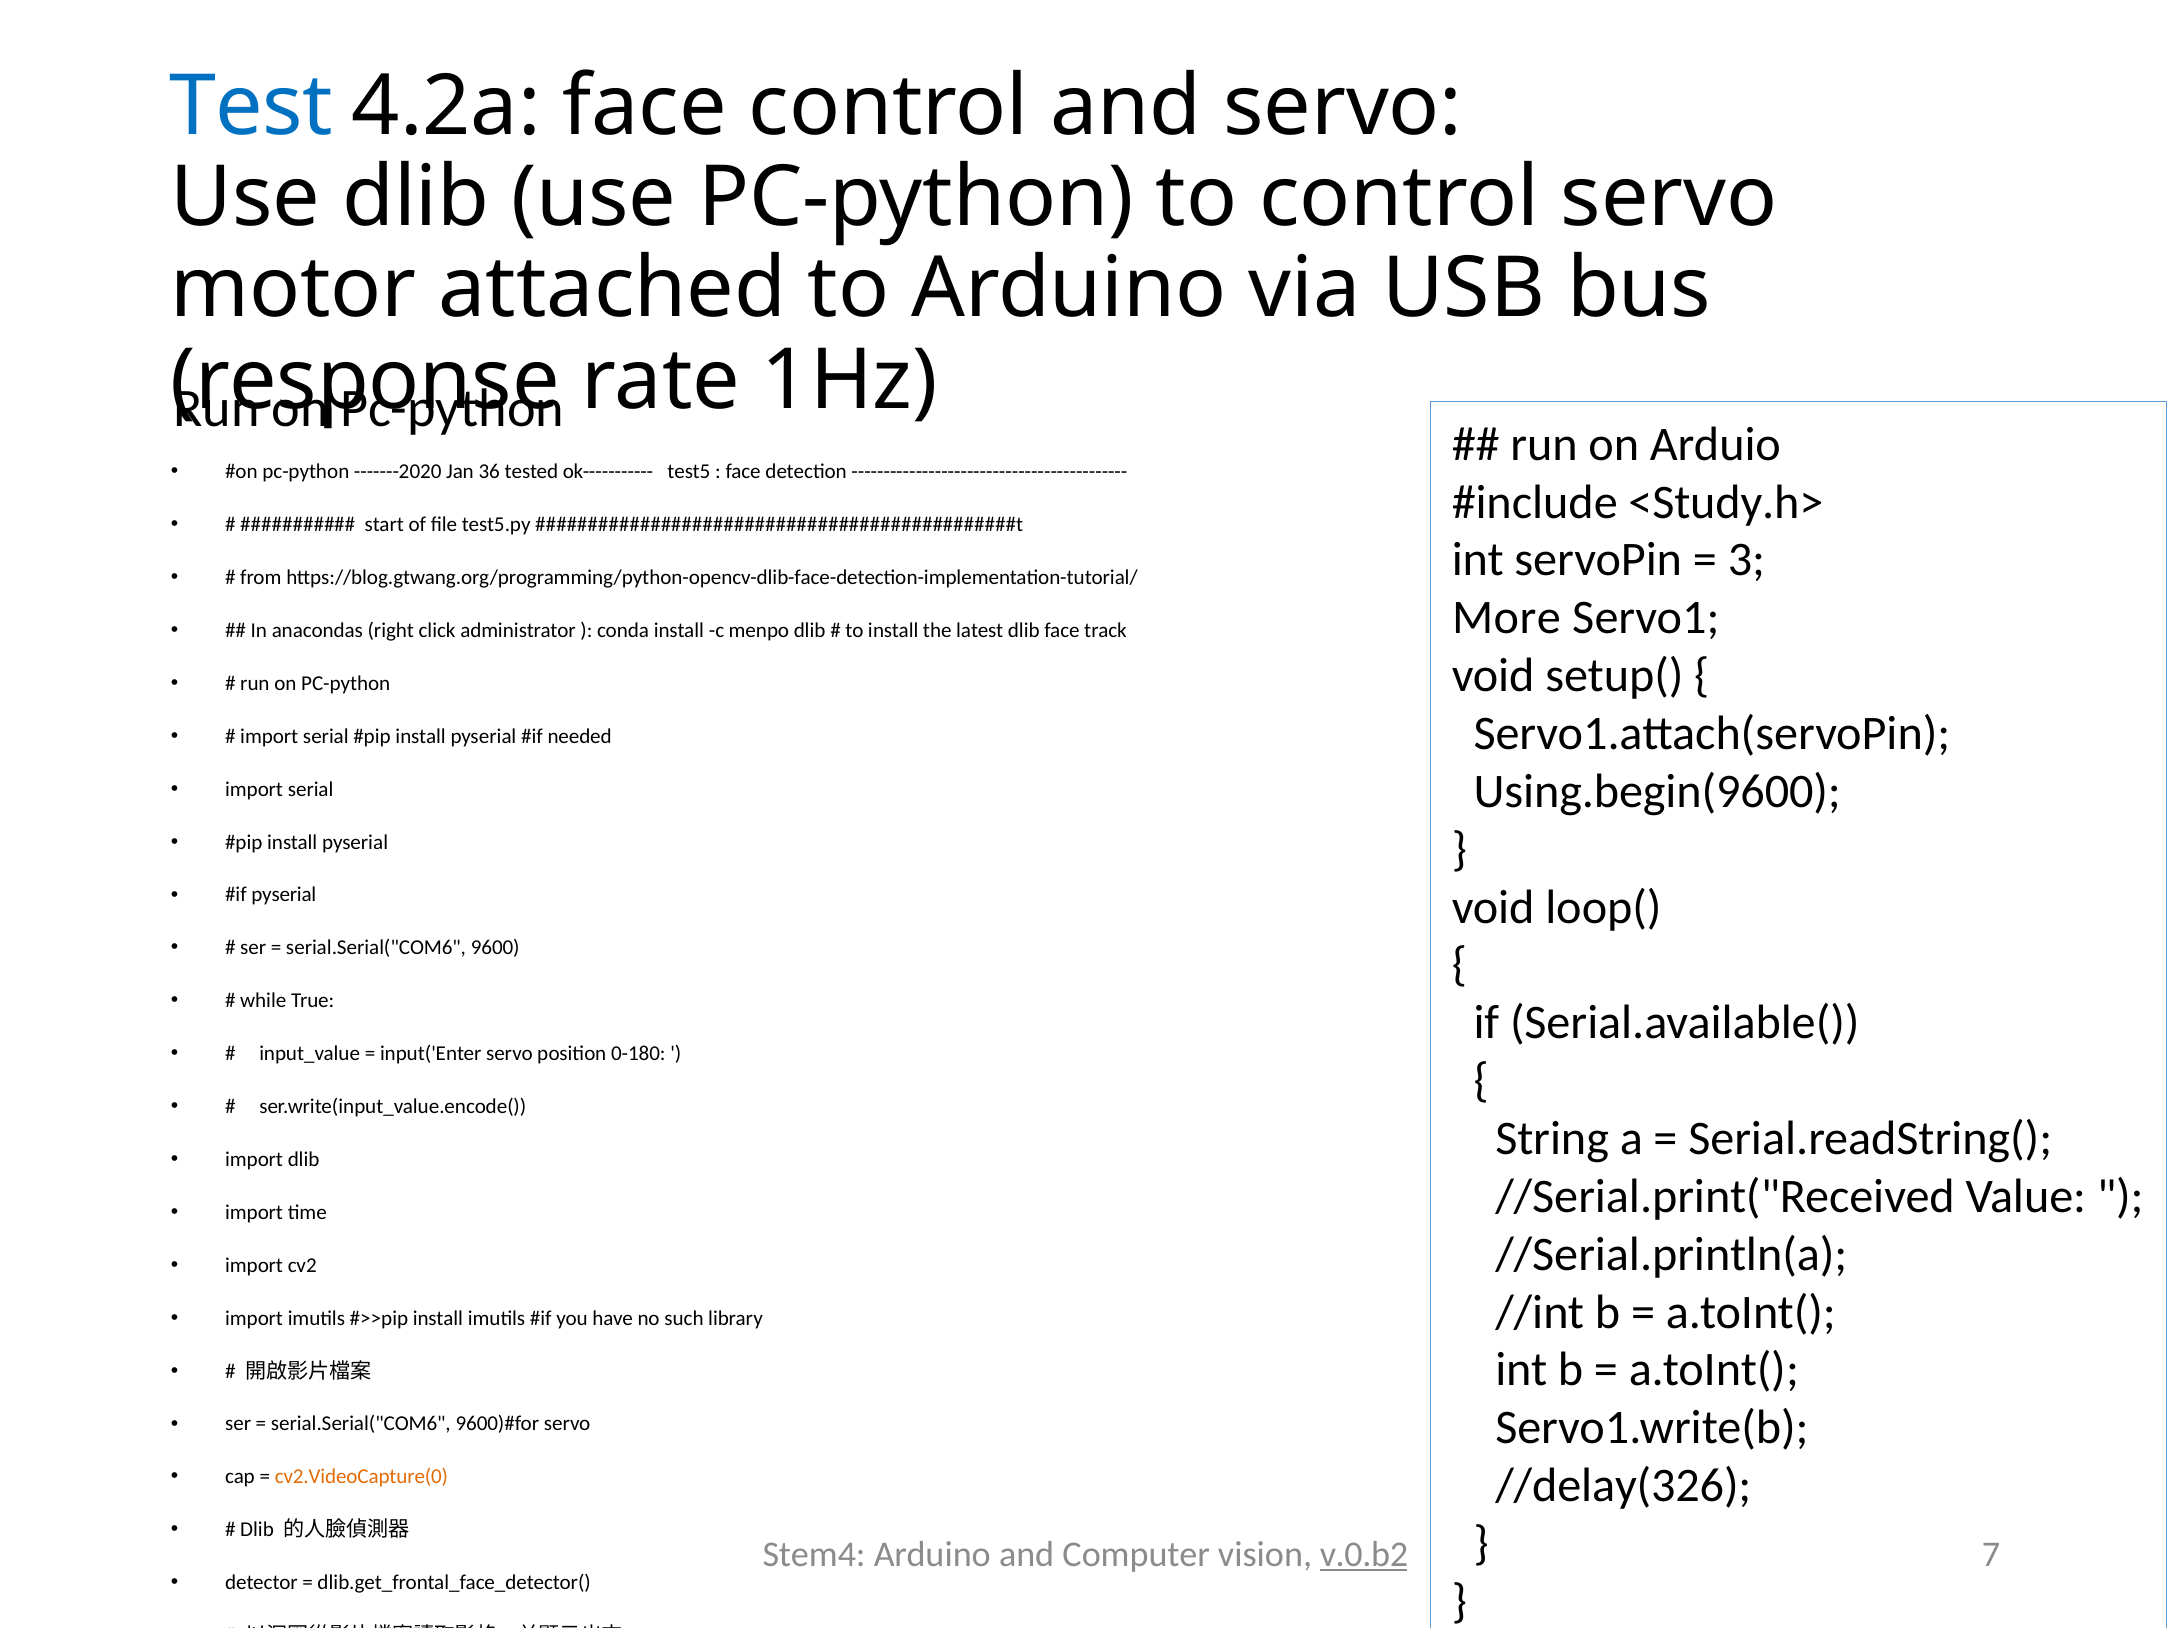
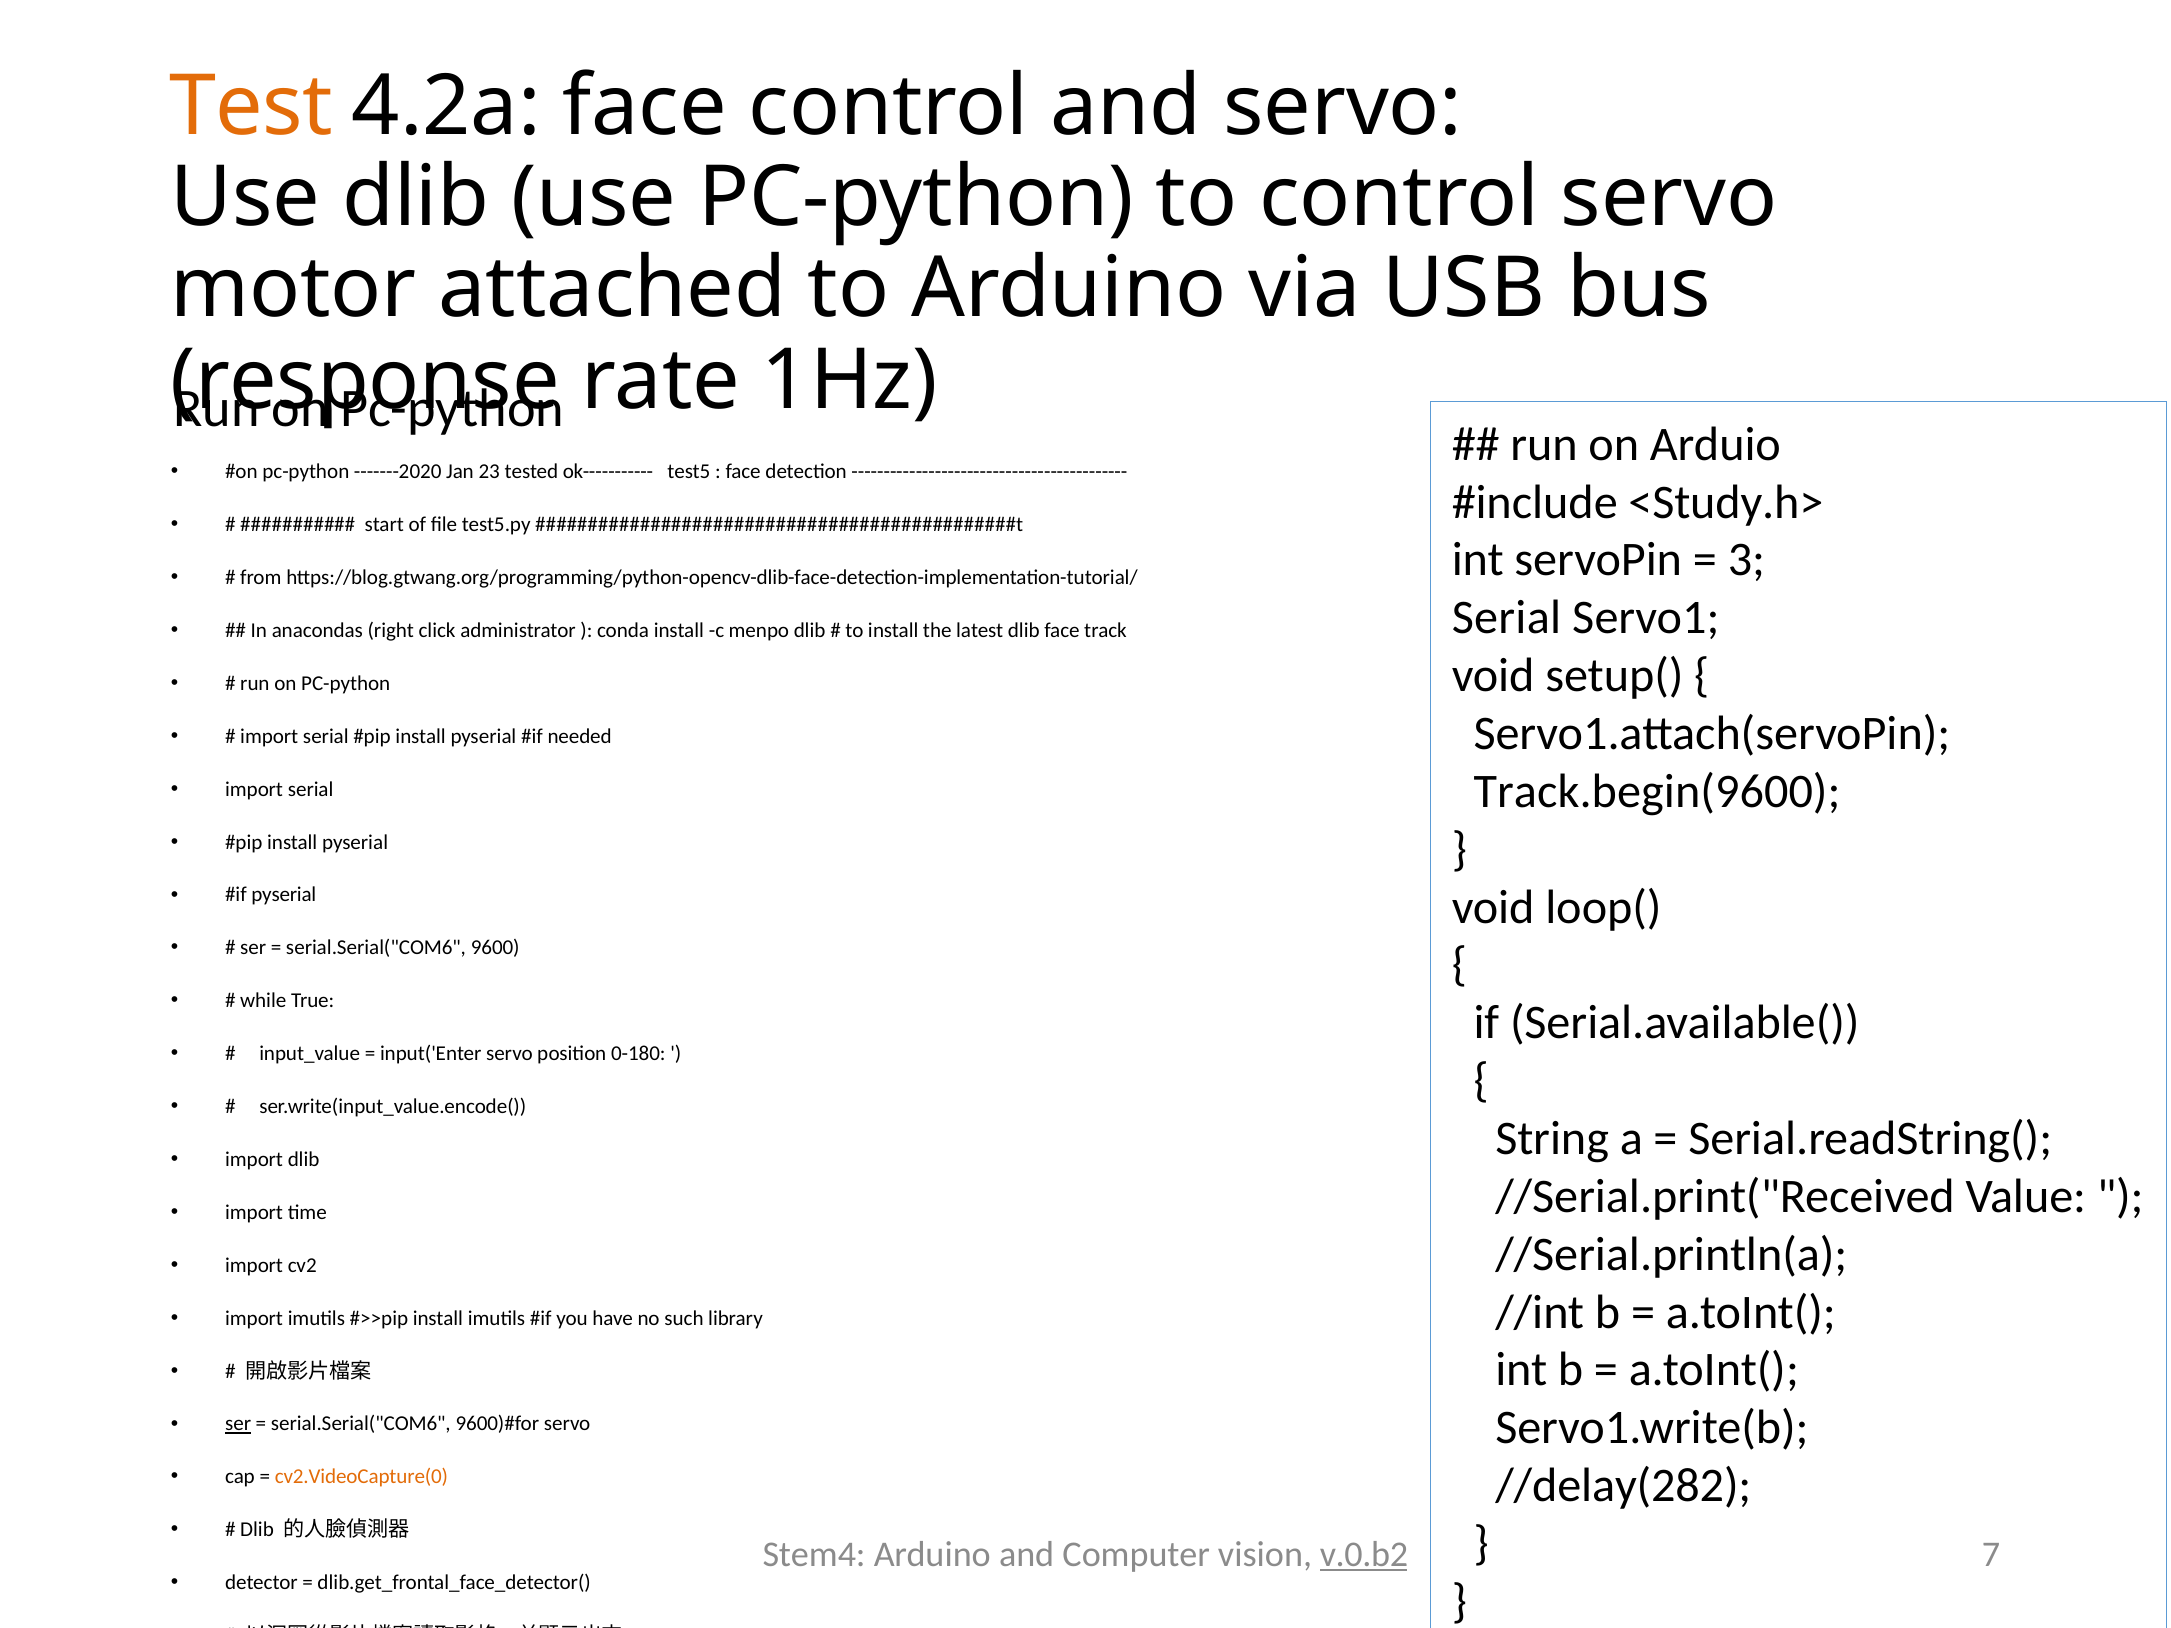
Test colour: blue -> orange (251, 107)
36: 36 -> 23 (489, 472)
More: More -> Serial (1506, 618)
Using.begin(9600: Using.begin(9600 -> Track.begin(9600 (1657, 792)
ser underline: none -> present (238, 1424)
//delay(326: //delay(326 -> //delay(282 (1623, 1486)
